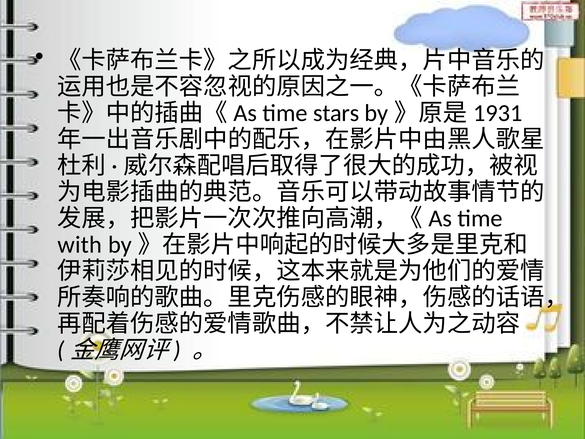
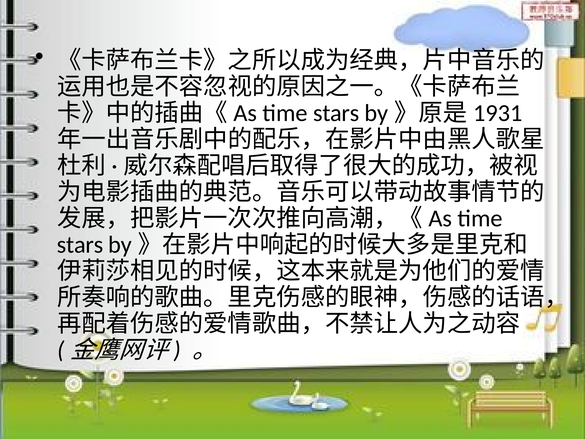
with: with -> stars (80, 245)
